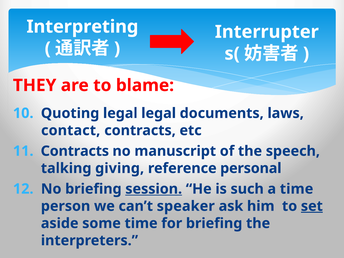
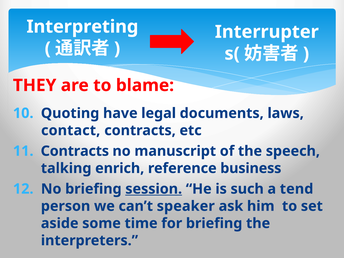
Quoting legal: legal -> have (120, 113)
giving: giving -> enrich (120, 168)
personal: personal -> business (251, 168)
a time: time -> tend (297, 189)
set underline: present -> none (312, 206)
